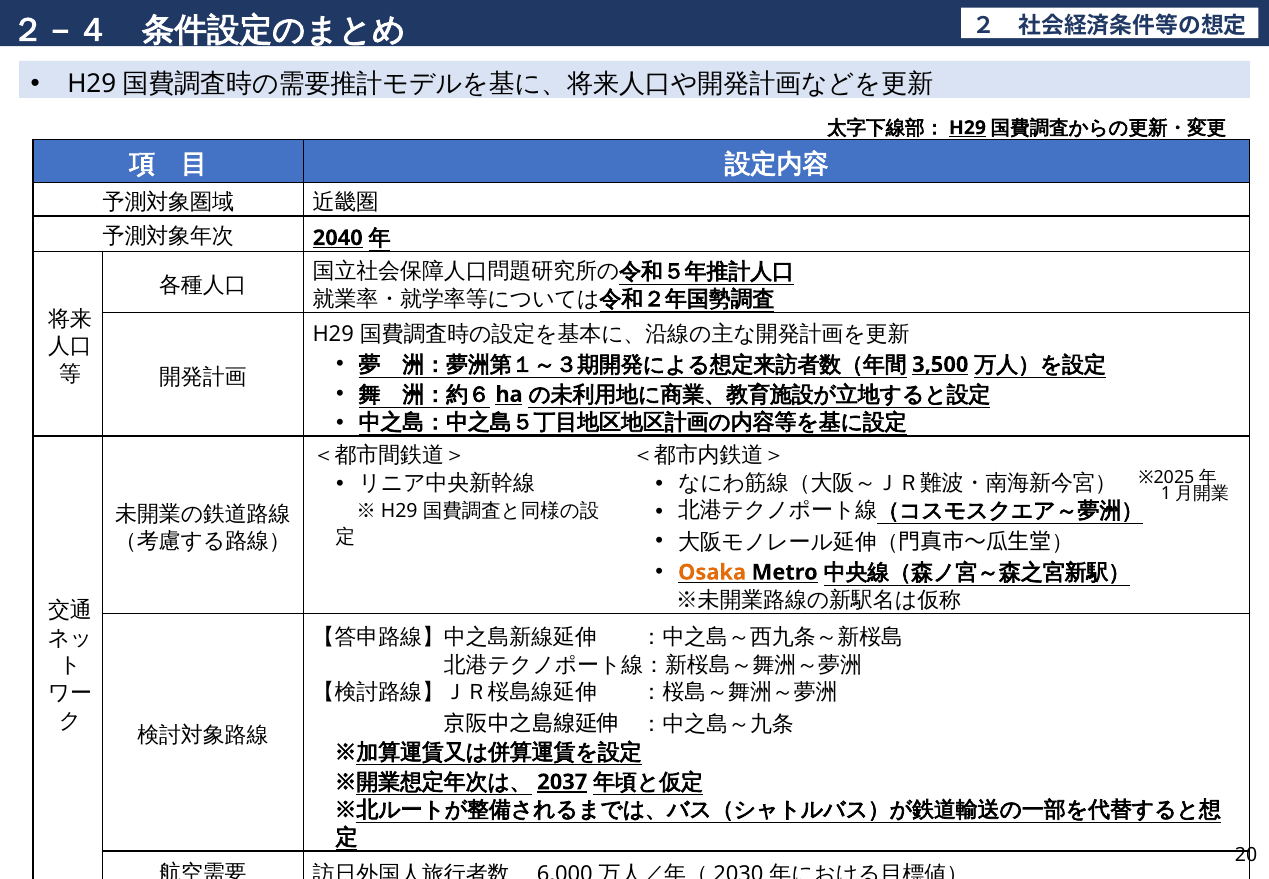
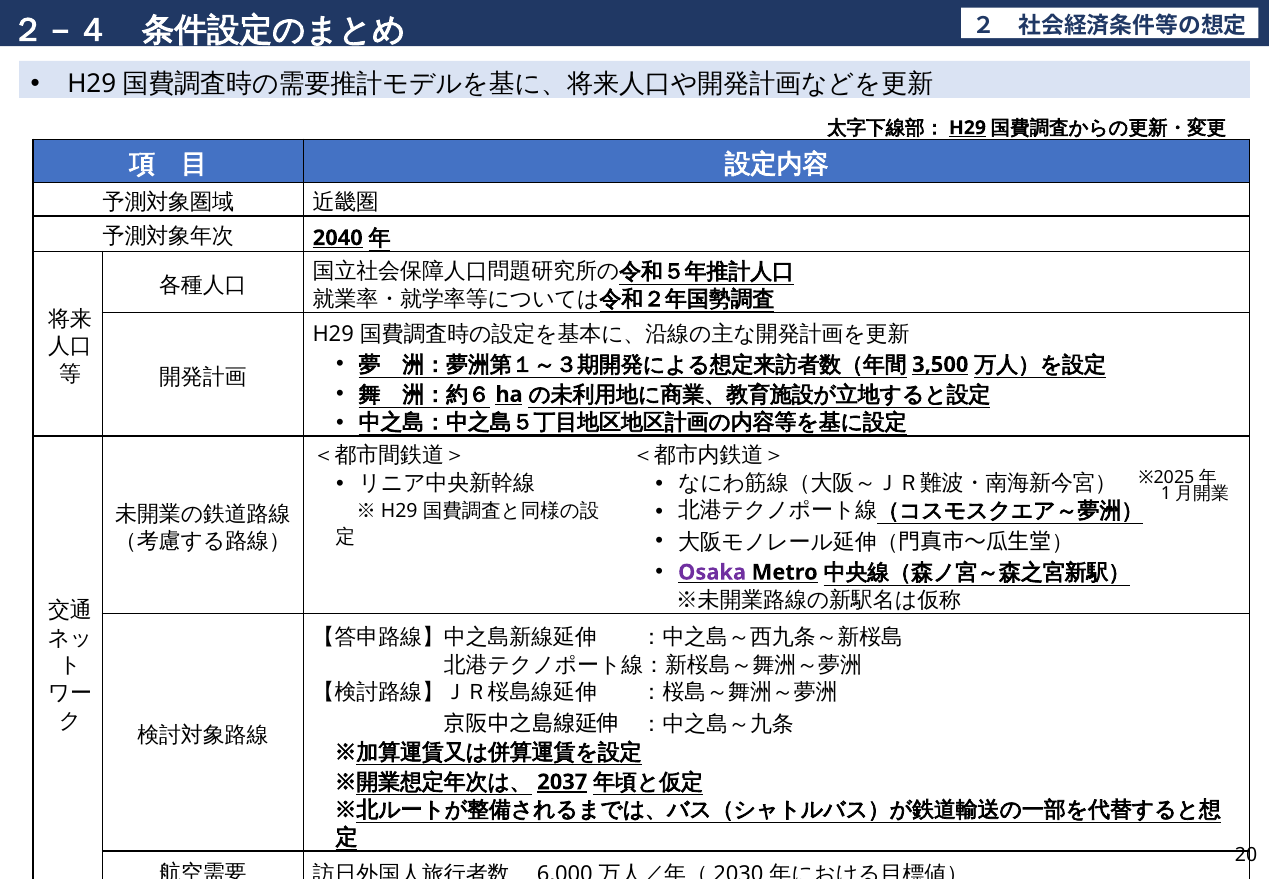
Osaka colour: orange -> purple (712, 572)
